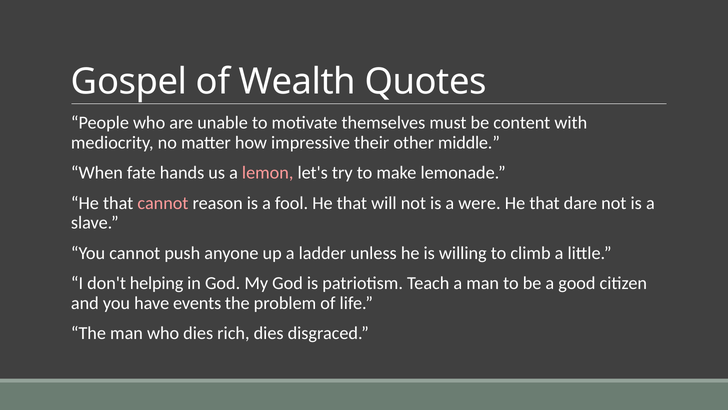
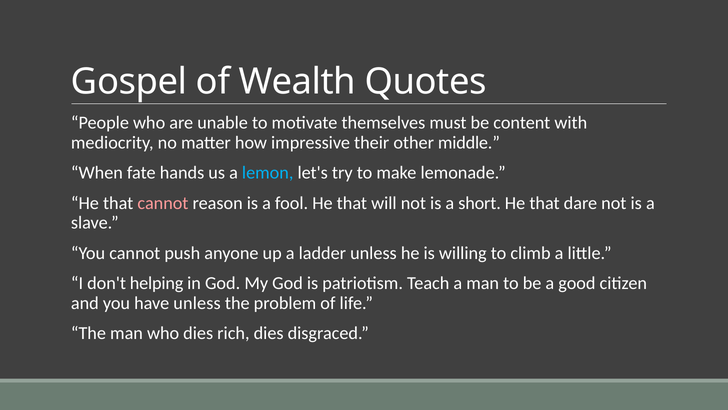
lemon colour: pink -> light blue (268, 173)
were: were -> short (480, 203)
have events: events -> unless (197, 303)
